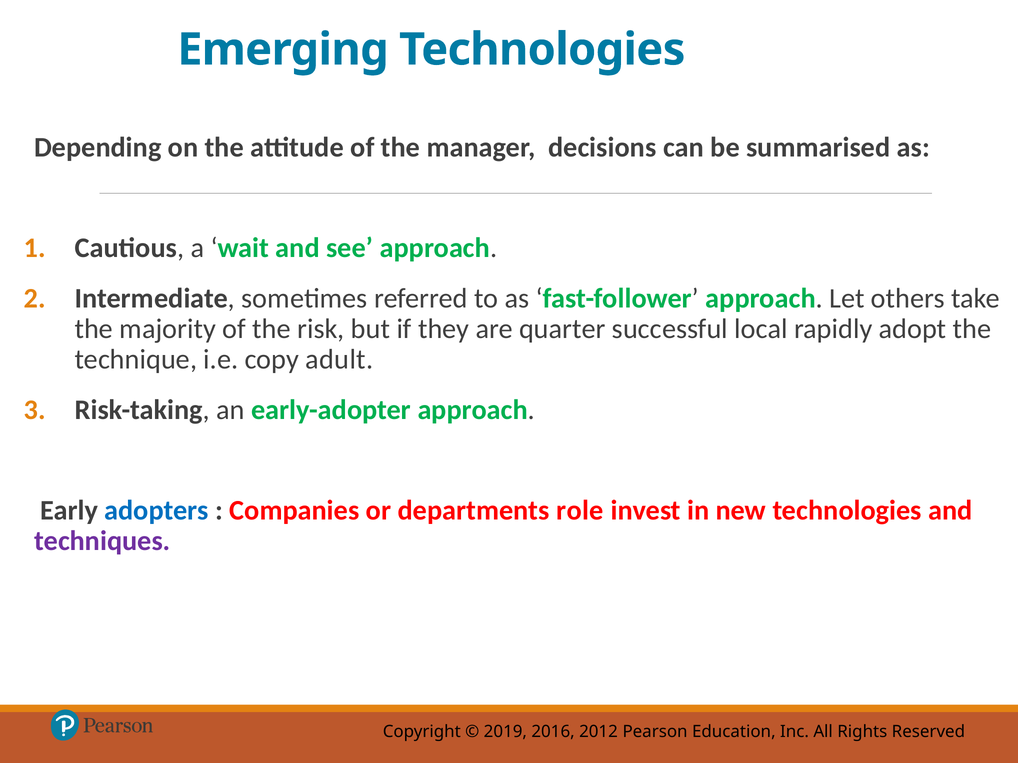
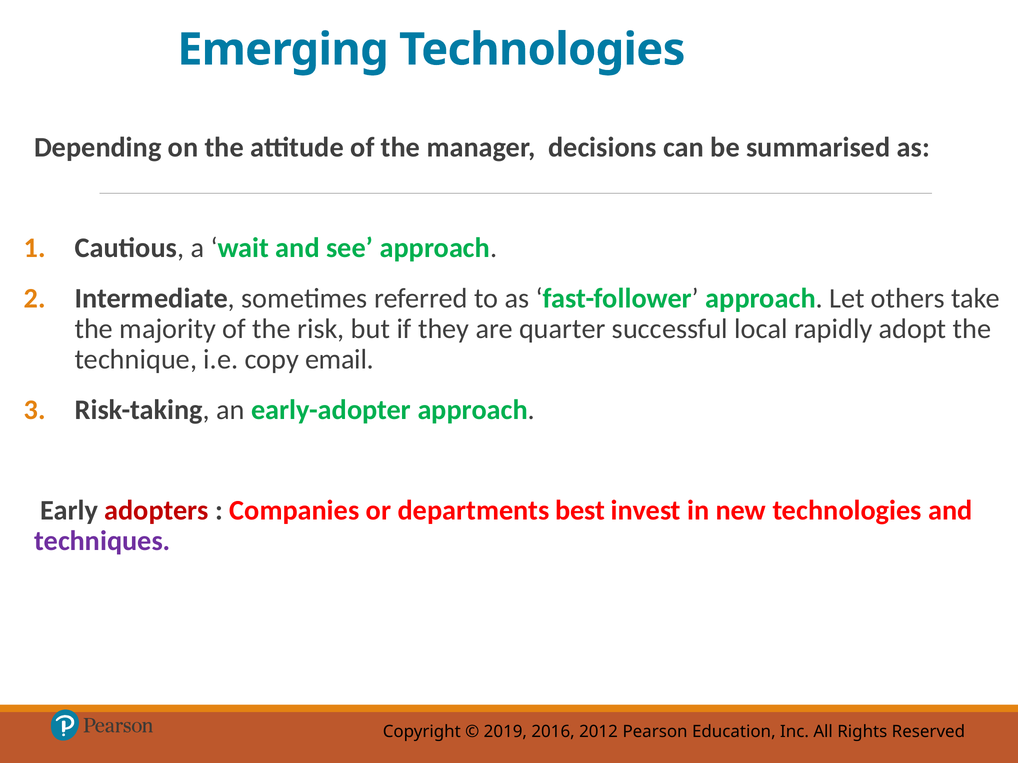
adult: adult -> email (340, 360)
adopters colour: blue -> red (157, 511)
role: role -> best (580, 511)
